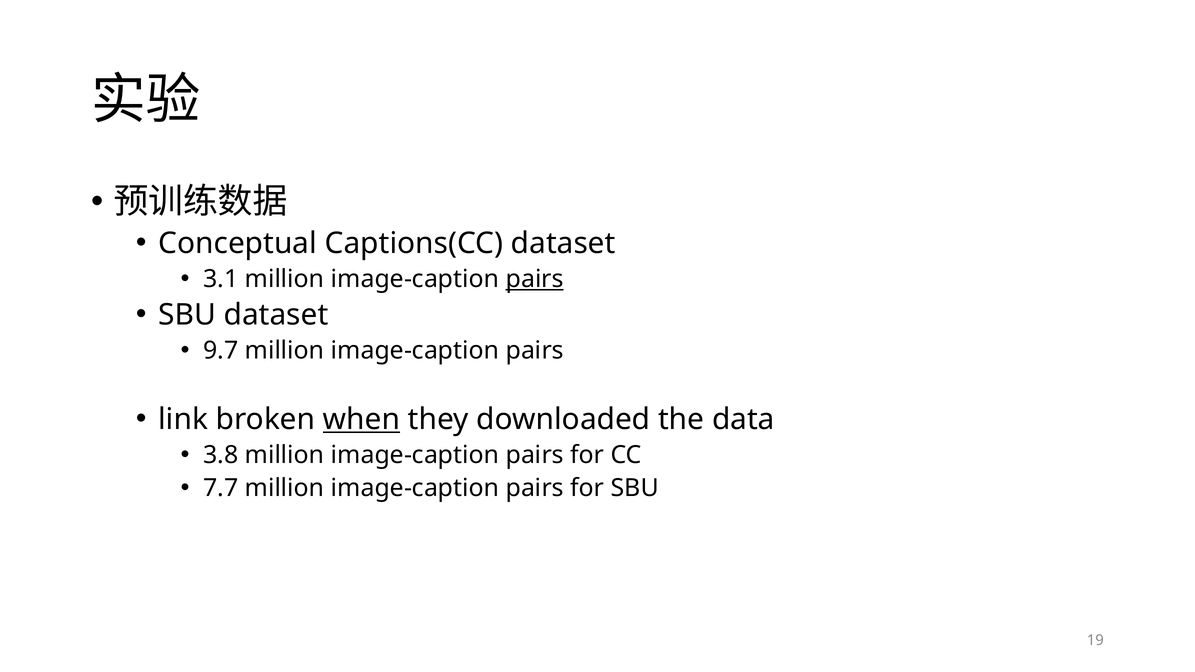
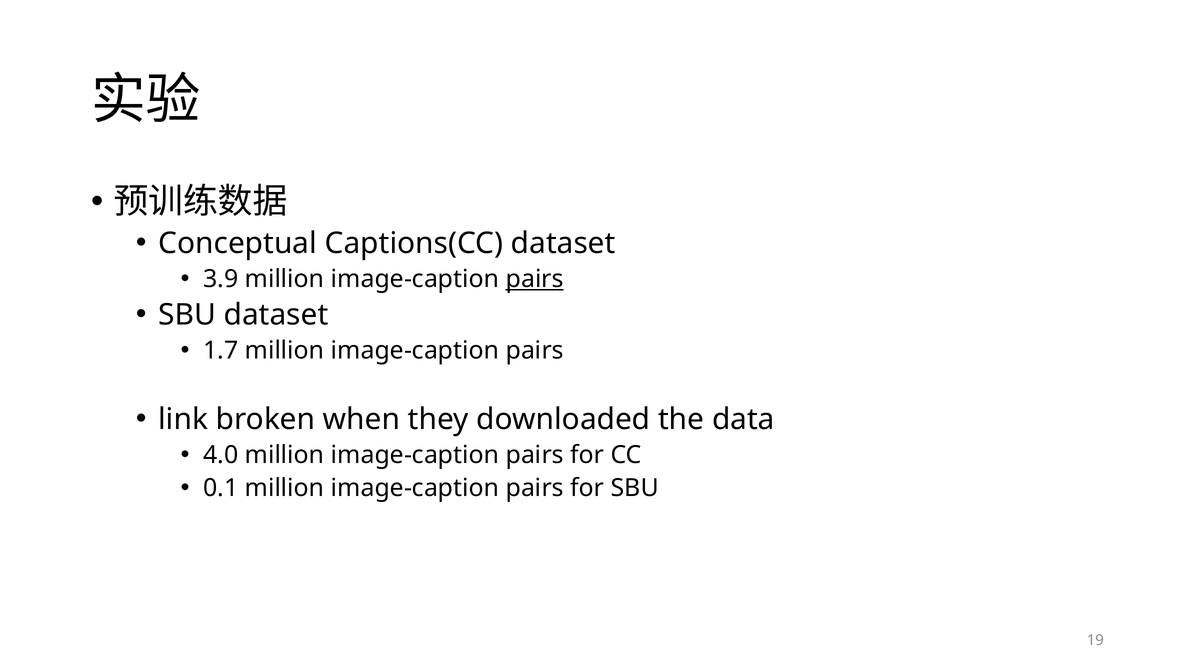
3.1: 3.1 -> 3.9 (221, 279)
9.7: 9.7 -> 1.7 (221, 351)
when underline: present -> none (362, 419)
3.8: 3.8 -> 4.0 (221, 455)
7.7: 7.7 -> 0.1 (221, 488)
